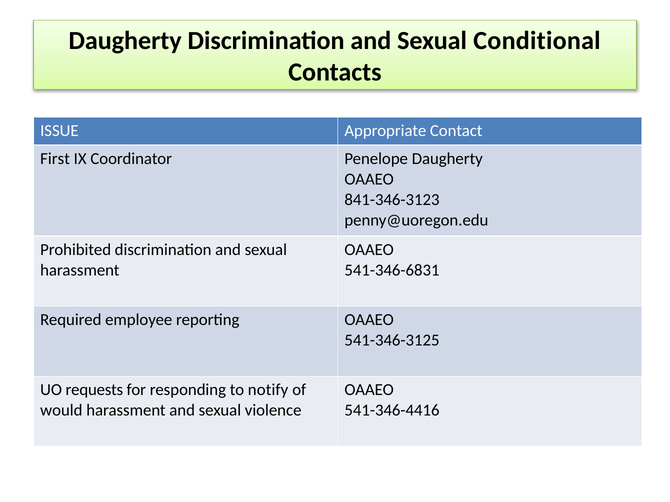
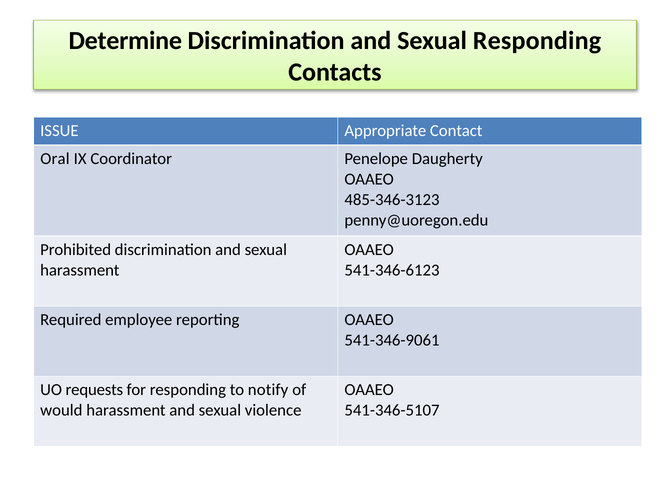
Daugherty: Daugherty -> Determine (125, 41)
Sexual Conditional: Conditional -> Responding (537, 41)
First: First -> Oral (55, 159)
841-346-3123: 841-346-3123 -> 485-346-3123 (392, 200)
541-346-6831: 541-346-6831 -> 541-346-6123 (392, 271)
541-346-3125: 541-346-3125 -> 541-346-9061 (392, 341)
541-346-4416: 541-346-4416 -> 541-346-5107 (392, 411)
